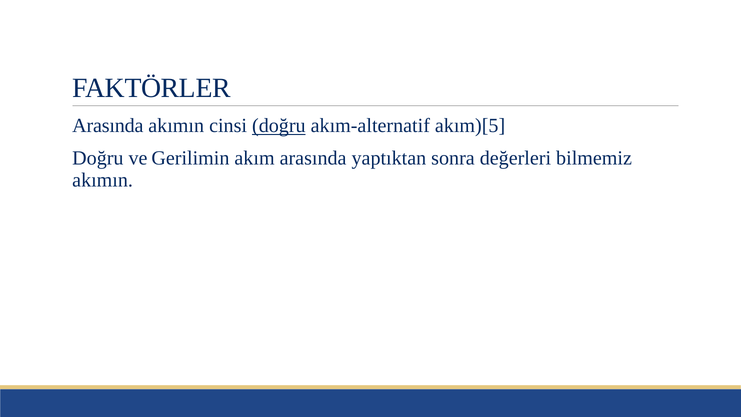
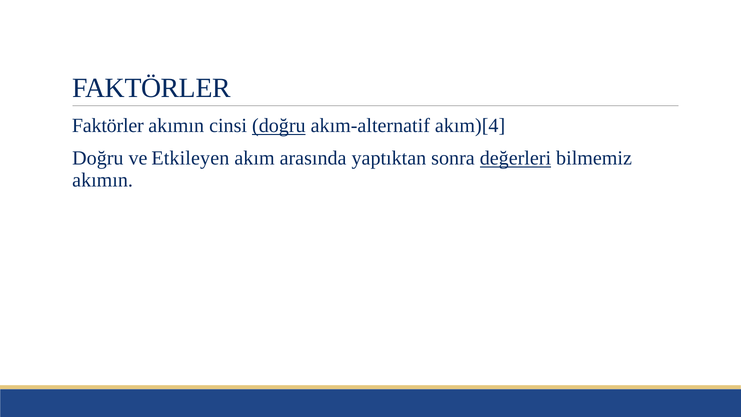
Arasında: Arasında -> Faktörler (108, 126)
akım)[5: akım)[5 -> akım)[4 (470, 126)
Gerilimin: Gerilimin -> Etkileyen (190, 158)
değerleri underline: none -> present (515, 158)
